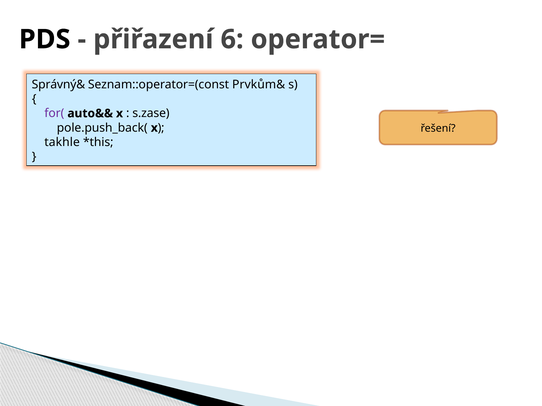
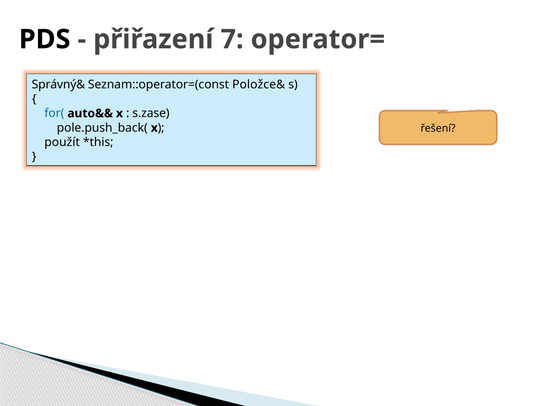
6: 6 -> 7 (232, 39)
Prvkům&: Prvkům& -> Položce& (259, 85)
for( colour: purple -> blue (54, 113)
takhle: takhle -> použít (62, 142)
